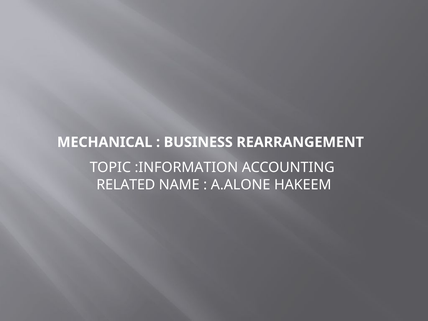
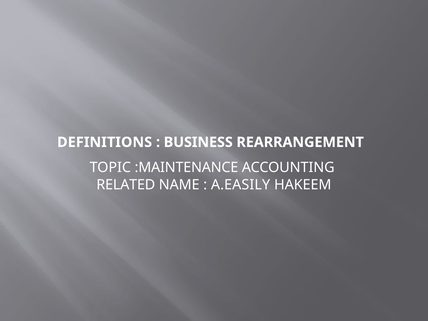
MECHANICAL: MECHANICAL -> DEFINITIONS (105, 142)
:INFORMATION: :INFORMATION -> :MAINTENANCE (186, 168)
A.ALONE: A.ALONE -> A.EASILY (241, 185)
